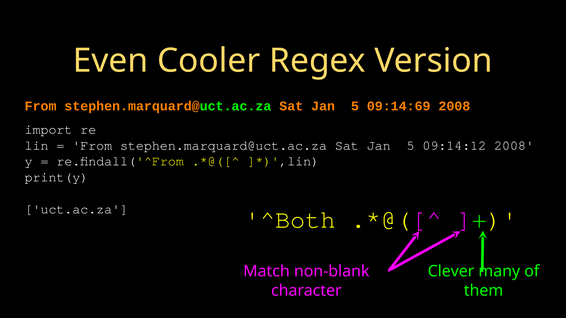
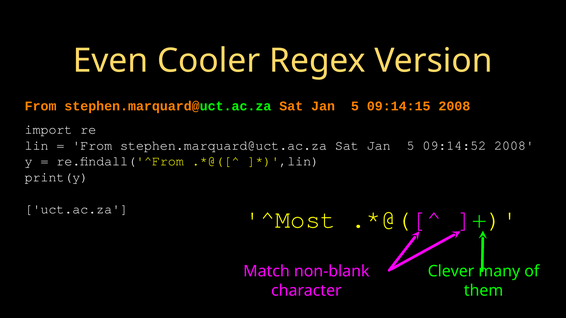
09:14:69: 09:14:69 -> 09:14:15 (399, 106)
09:14:12: 09:14:12 -> 09:14:52 (454, 146)
^Both: ^Both -> ^Most (290, 220)
